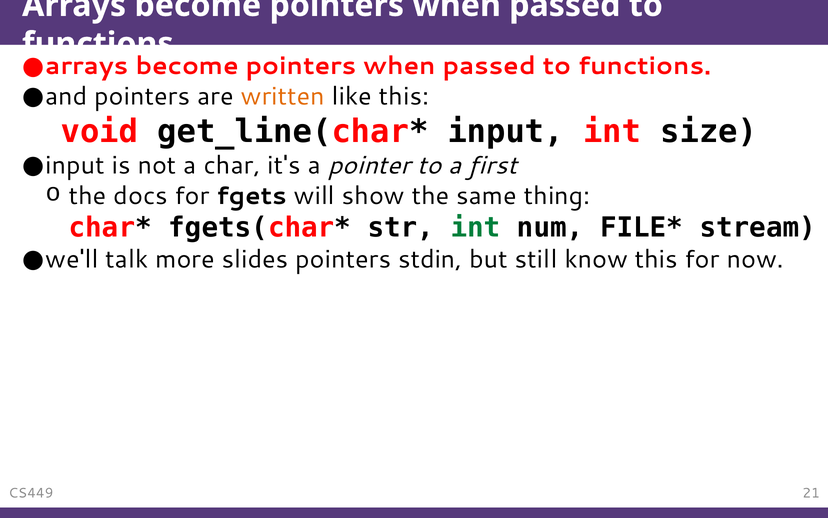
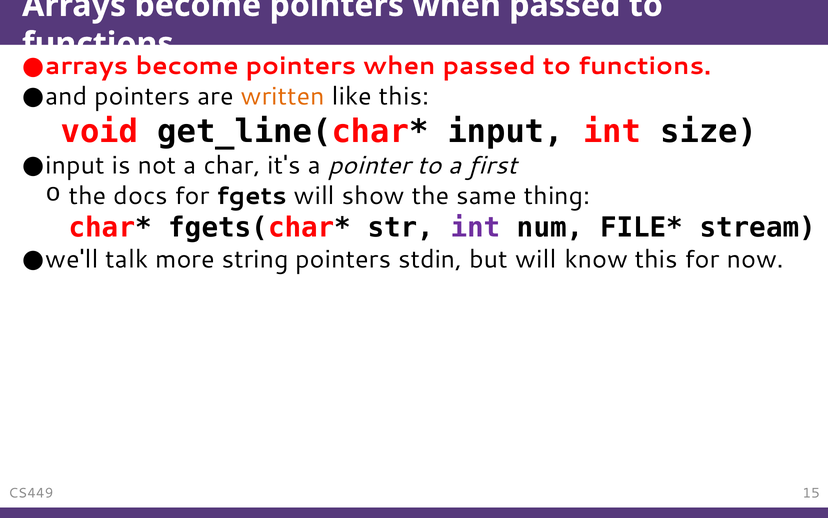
int colour: green -> purple (476, 228)
slides: slides -> string (255, 259)
but still: still -> will (536, 259)
21: 21 -> 15 (811, 493)
